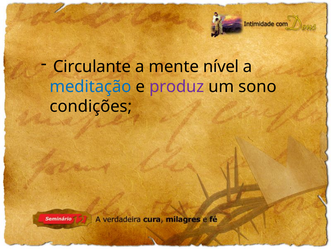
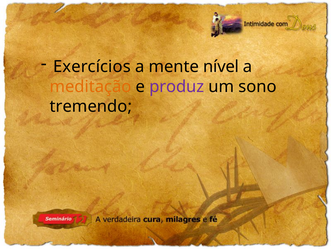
Circulante: Circulante -> Exercícios (92, 66)
meditação colour: blue -> orange (90, 86)
condições: condições -> tremendo (91, 106)
